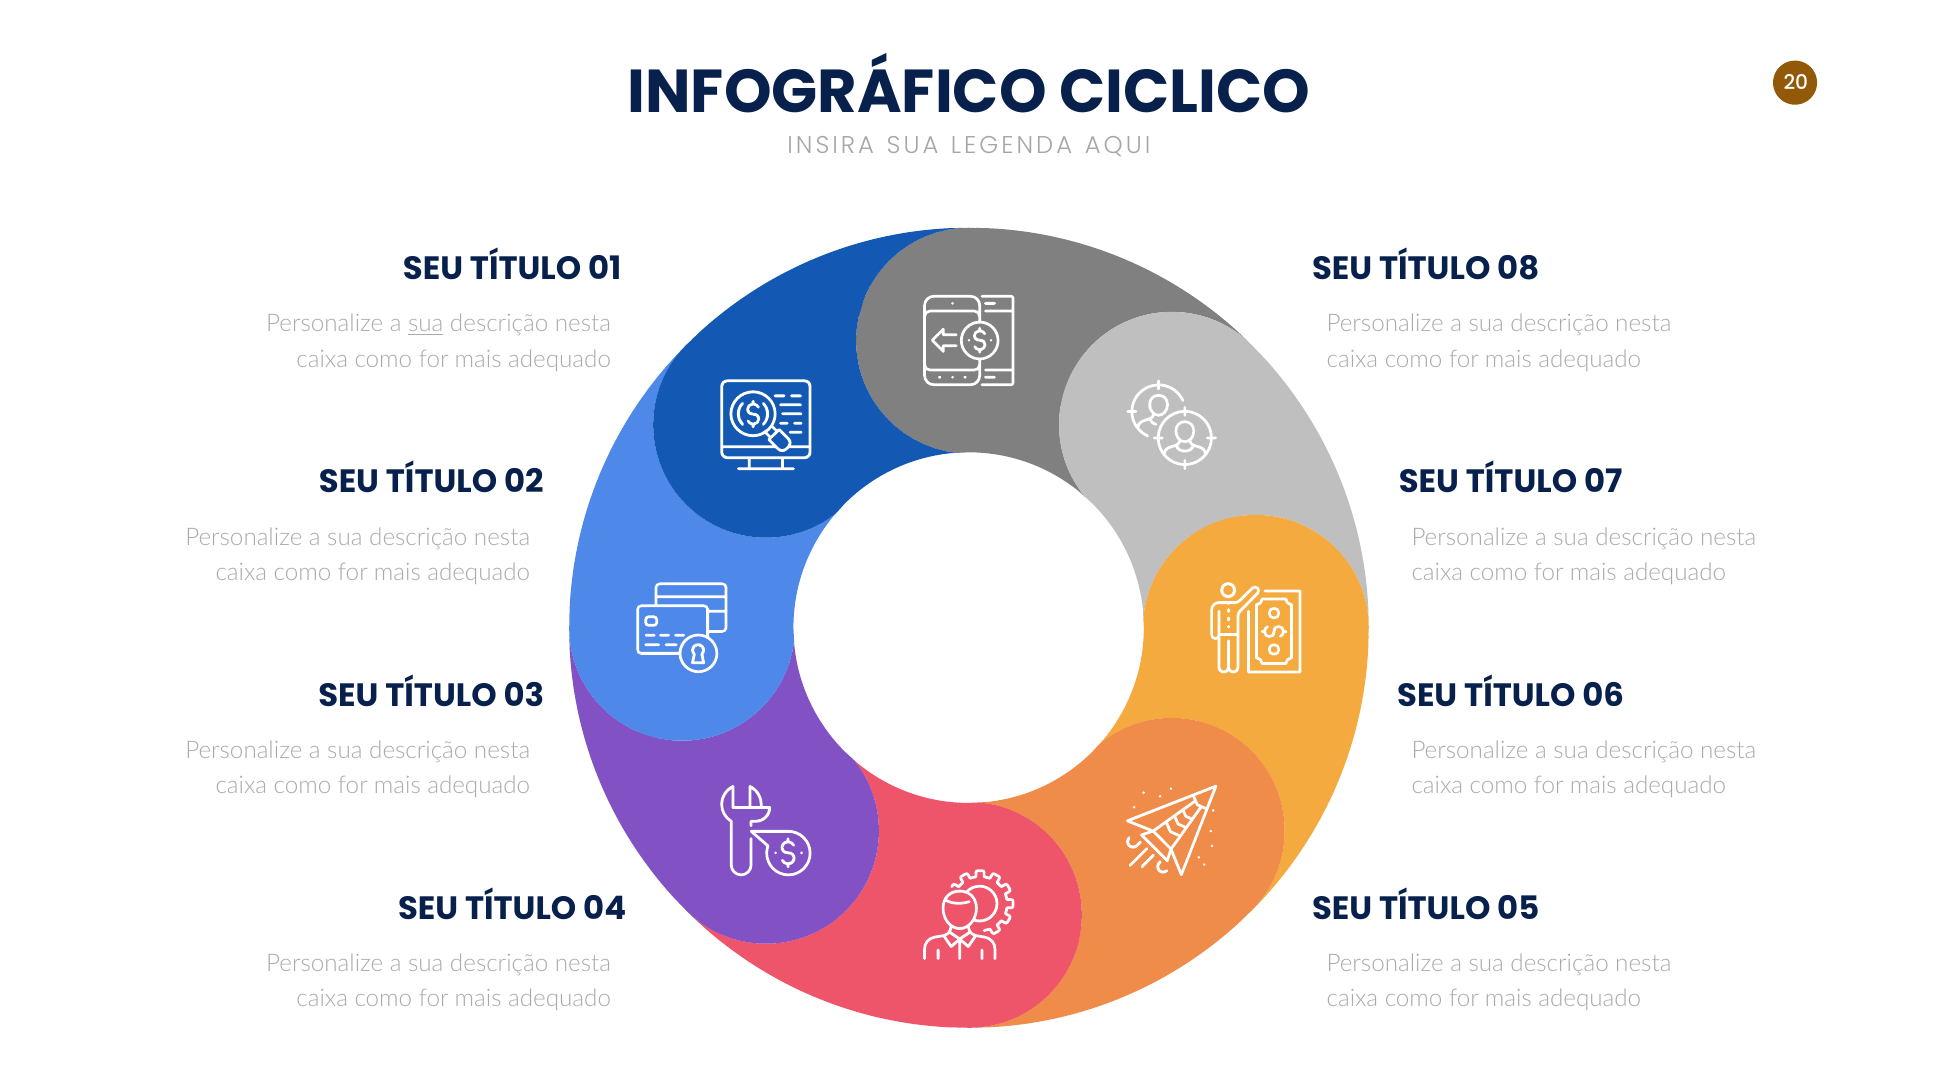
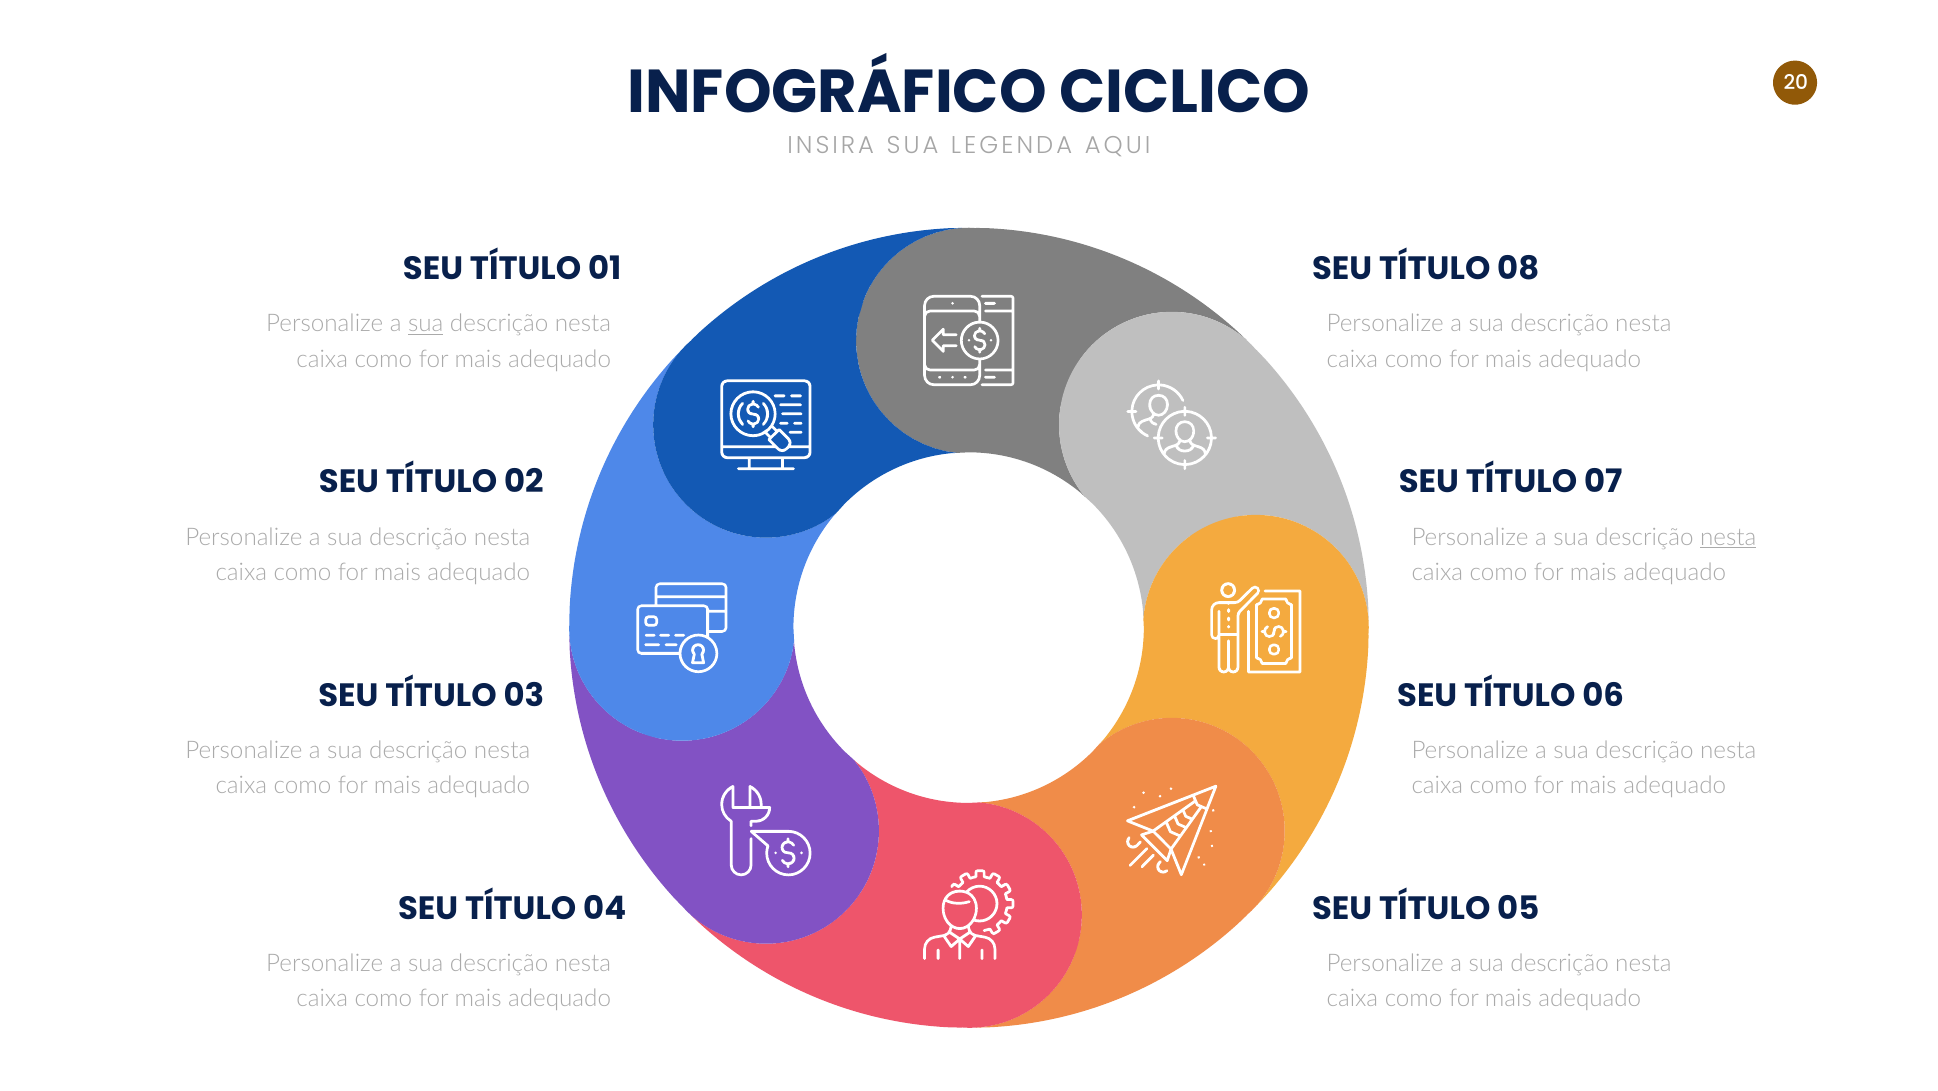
nesta underline: none -> present (1728, 537)
